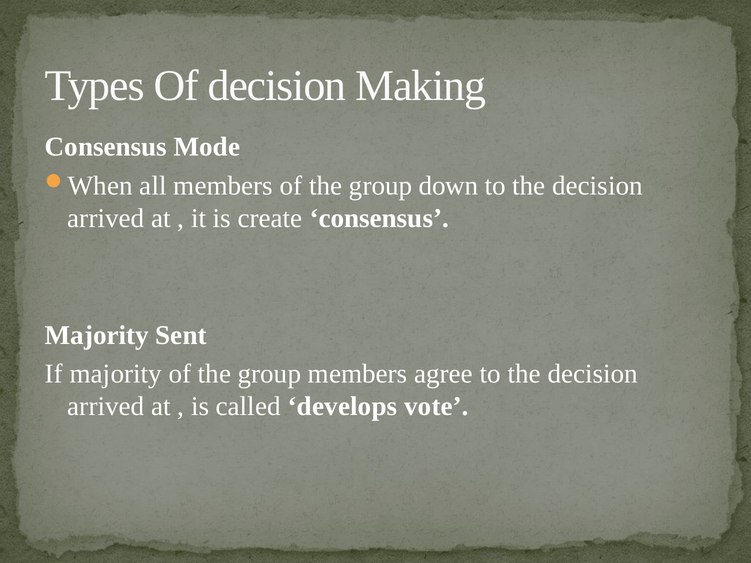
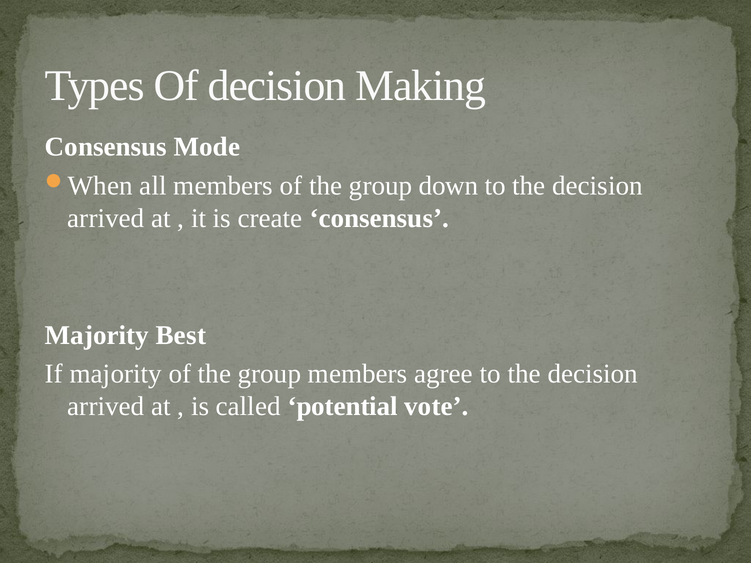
Sent: Sent -> Best (181, 335)
develops: develops -> potential (343, 407)
